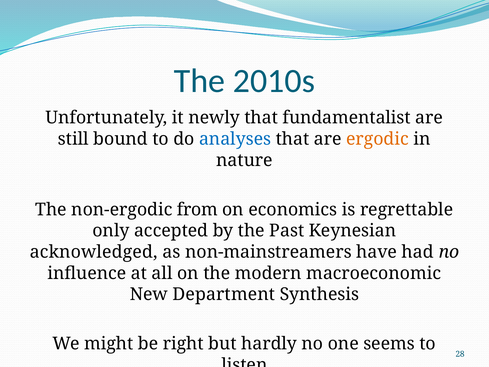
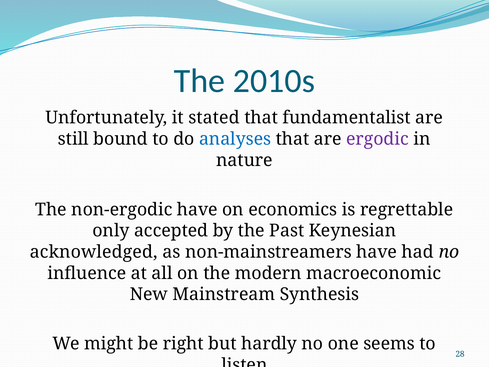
newly: newly -> stated (214, 118)
ergodic colour: orange -> purple (378, 139)
non-ergodic from: from -> have (197, 209)
Department: Department -> Mainstream (224, 294)
